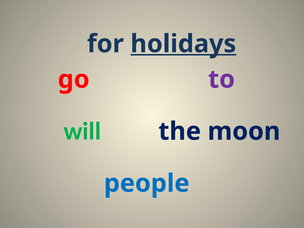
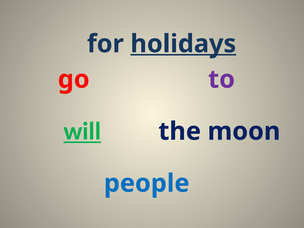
will underline: none -> present (82, 131)
